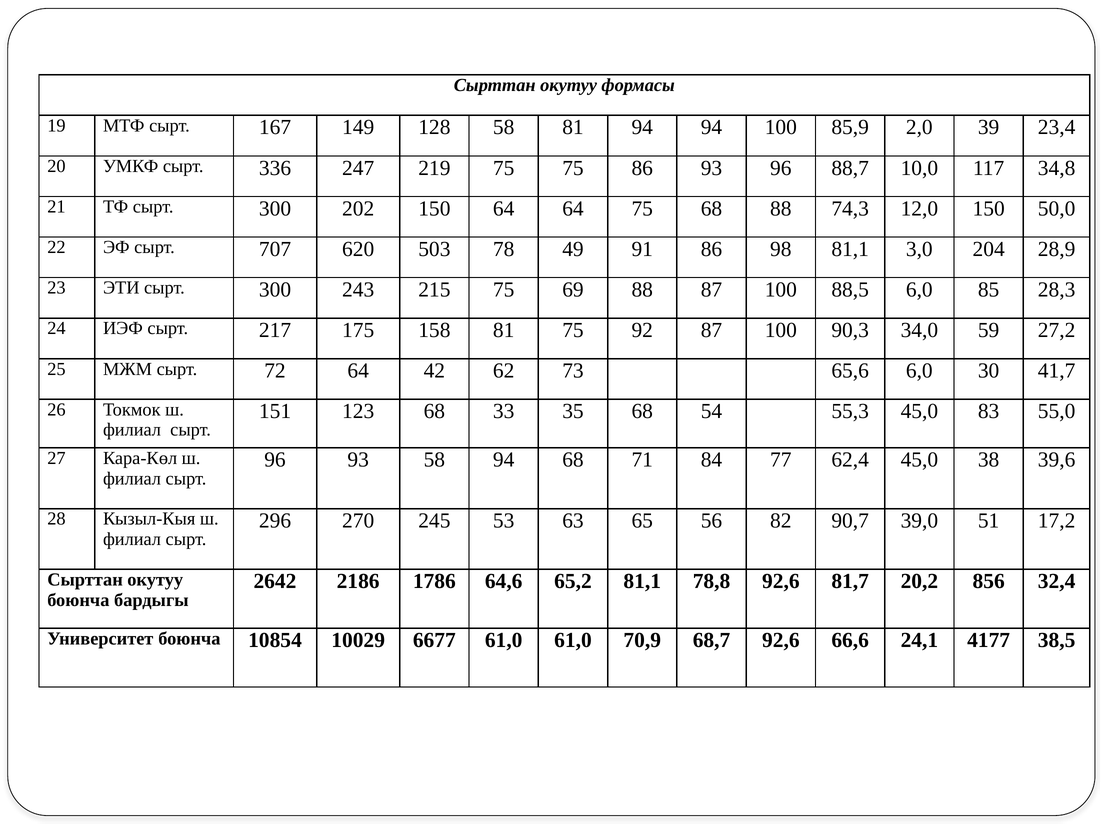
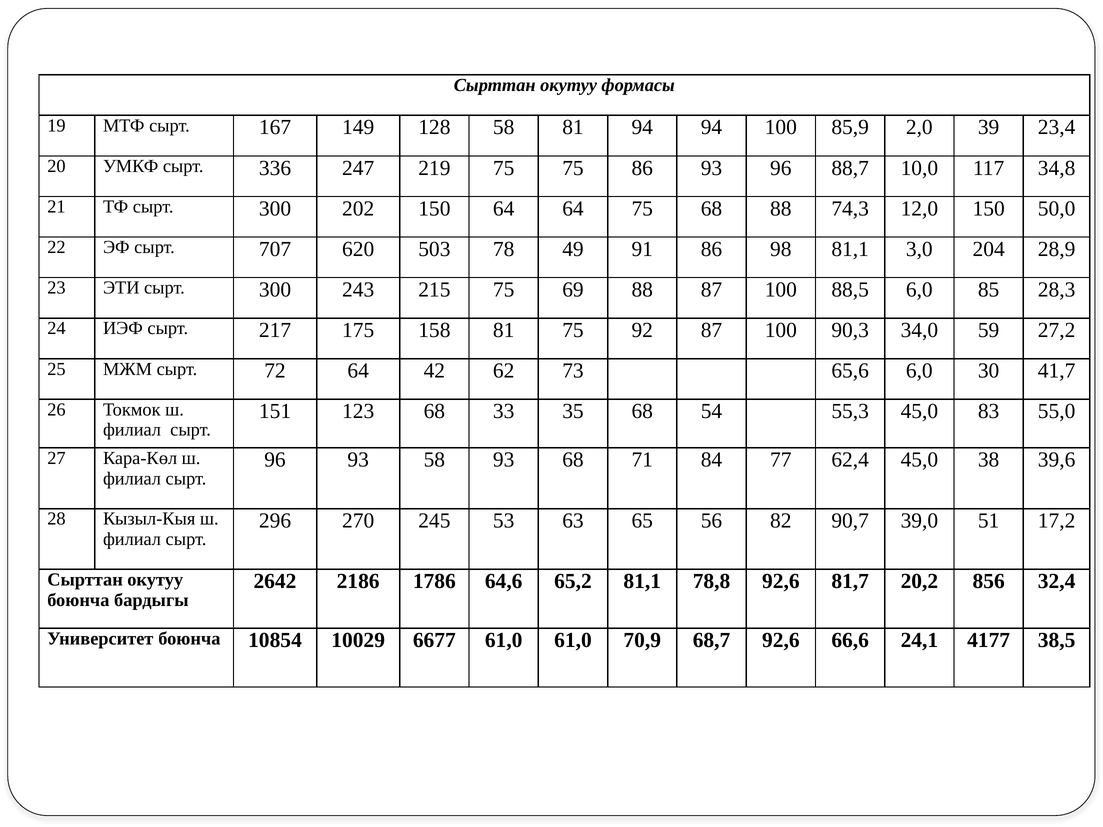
58 94: 94 -> 93 (504, 460)
